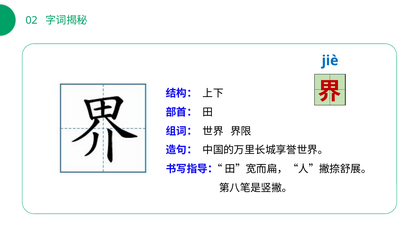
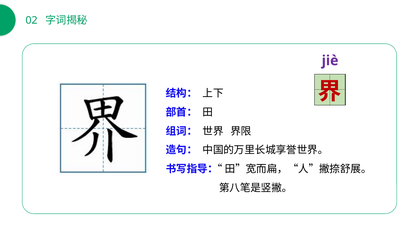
jiè colour: blue -> purple (330, 61)
